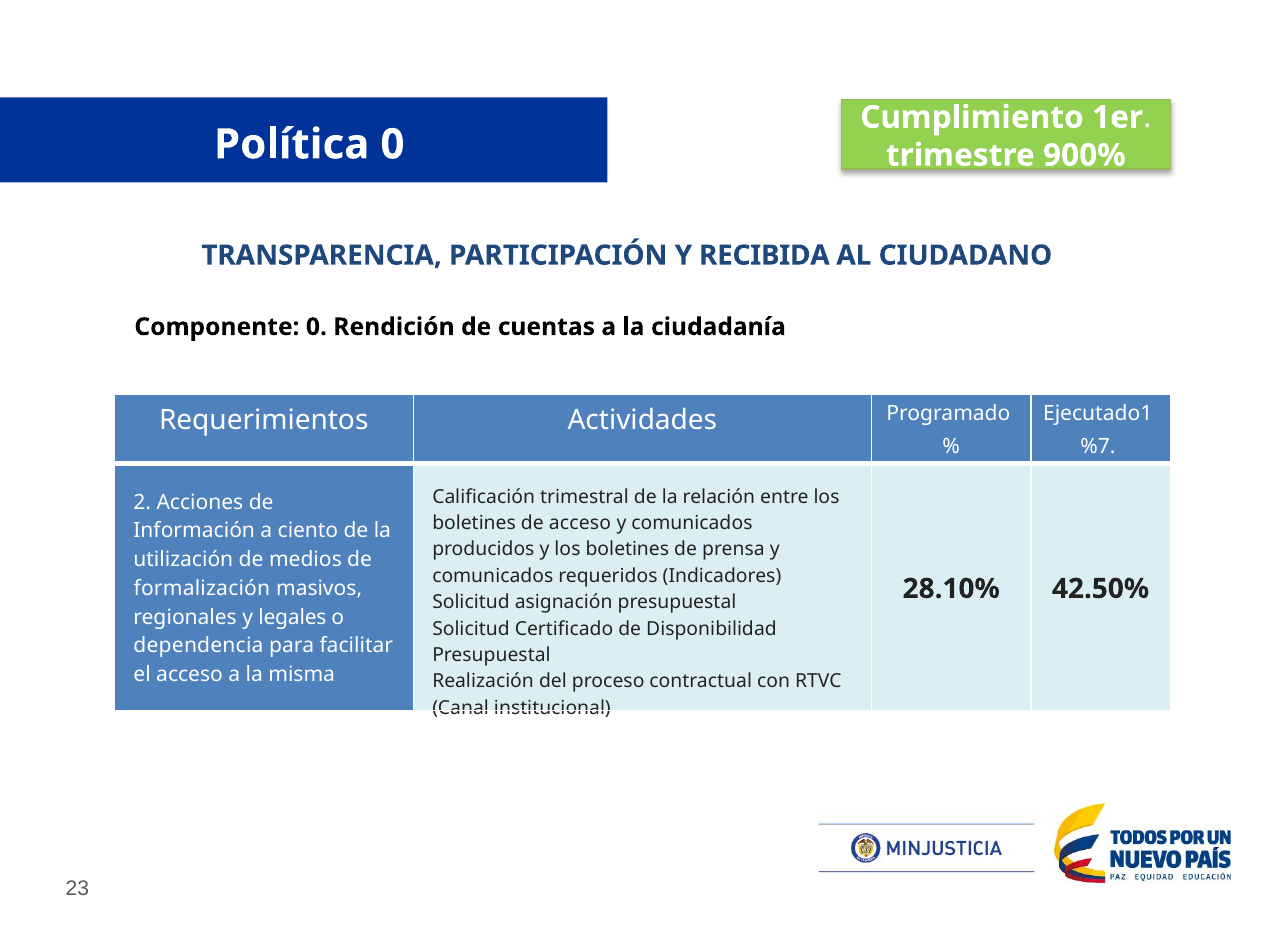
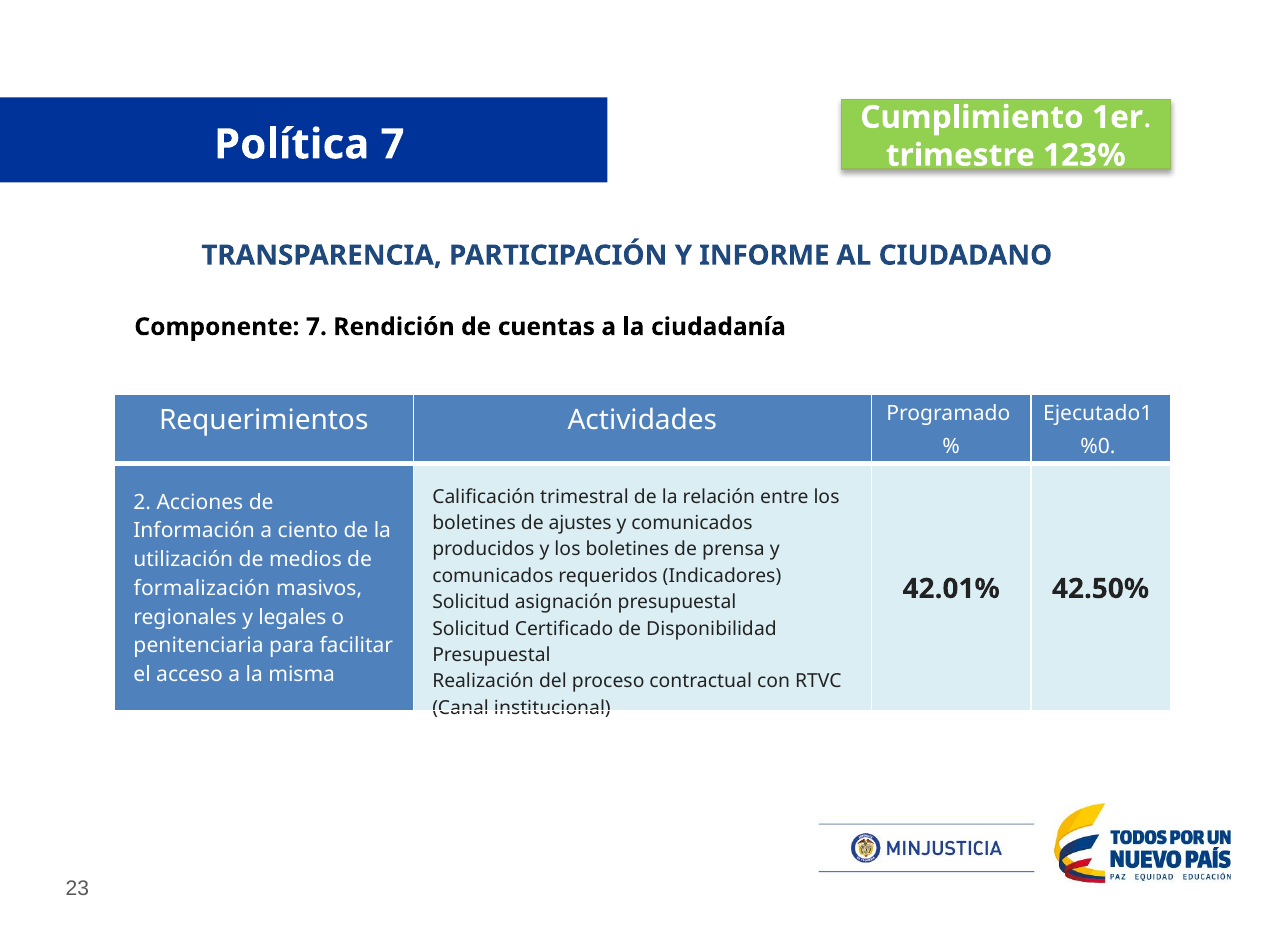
Política 0: 0 -> 7 (392, 144)
900%: 900% -> 123% (1084, 155)
RECIBIDA: RECIBIDA -> INFORME (764, 255)
Componente 0: 0 -> 7 (316, 327)
%7: %7 -> %0 (1098, 447)
de acceso: acceso -> ajustes (580, 523)
28.10%: 28.10% -> 42.01% (951, 589)
dependencia: dependencia -> penitenciaria (199, 646)
